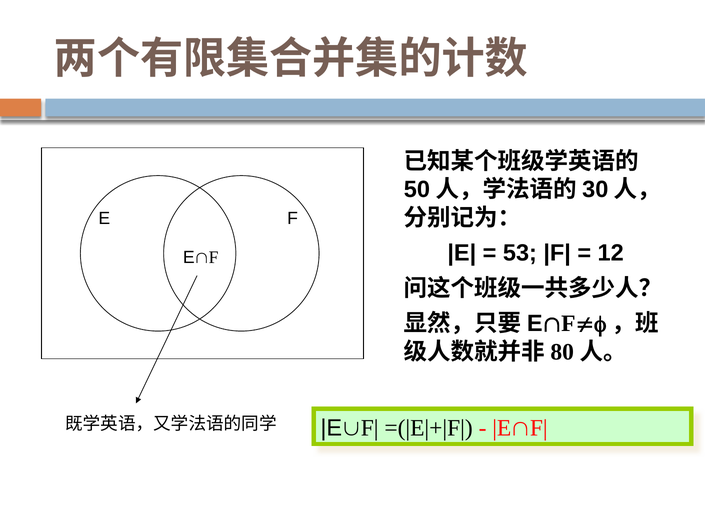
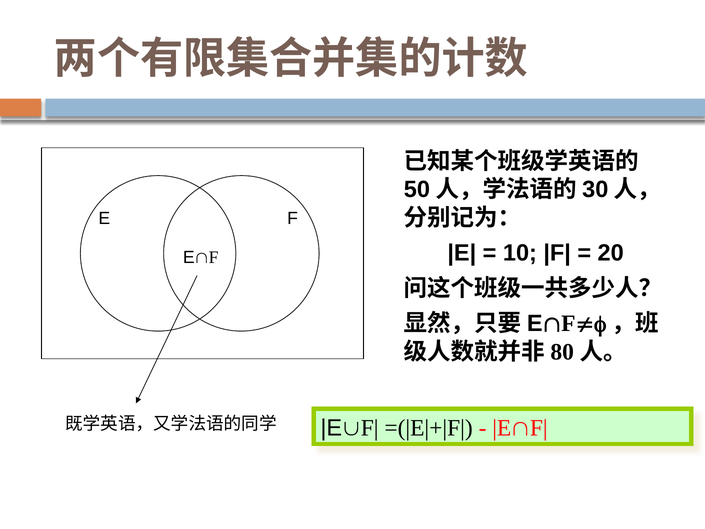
53: 53 -> 10 (520, 253)
12: 12 -> 20 (611, 253)
